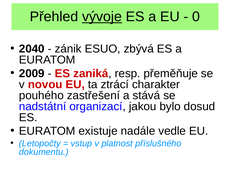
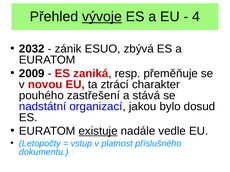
0: 0 -> 4 (196, 17)
2040: 2040 -> 2032 (32, 49)
existuje underline: none -> present (98, 131)
